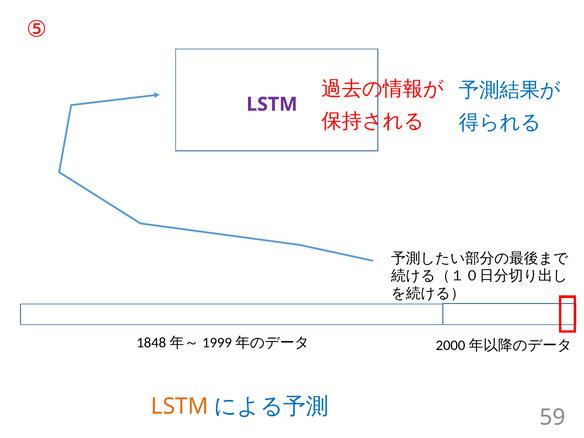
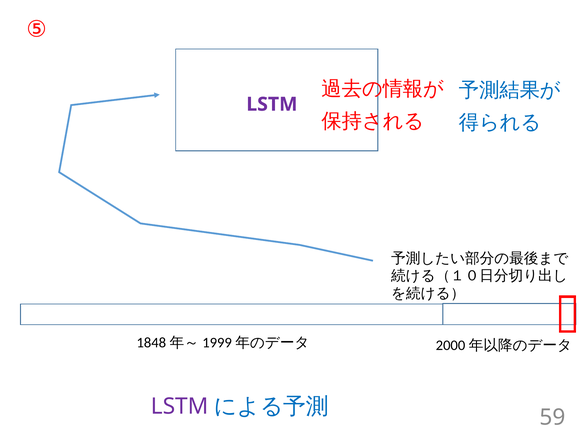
LSTM colour: orange -> purple (180, 406)
